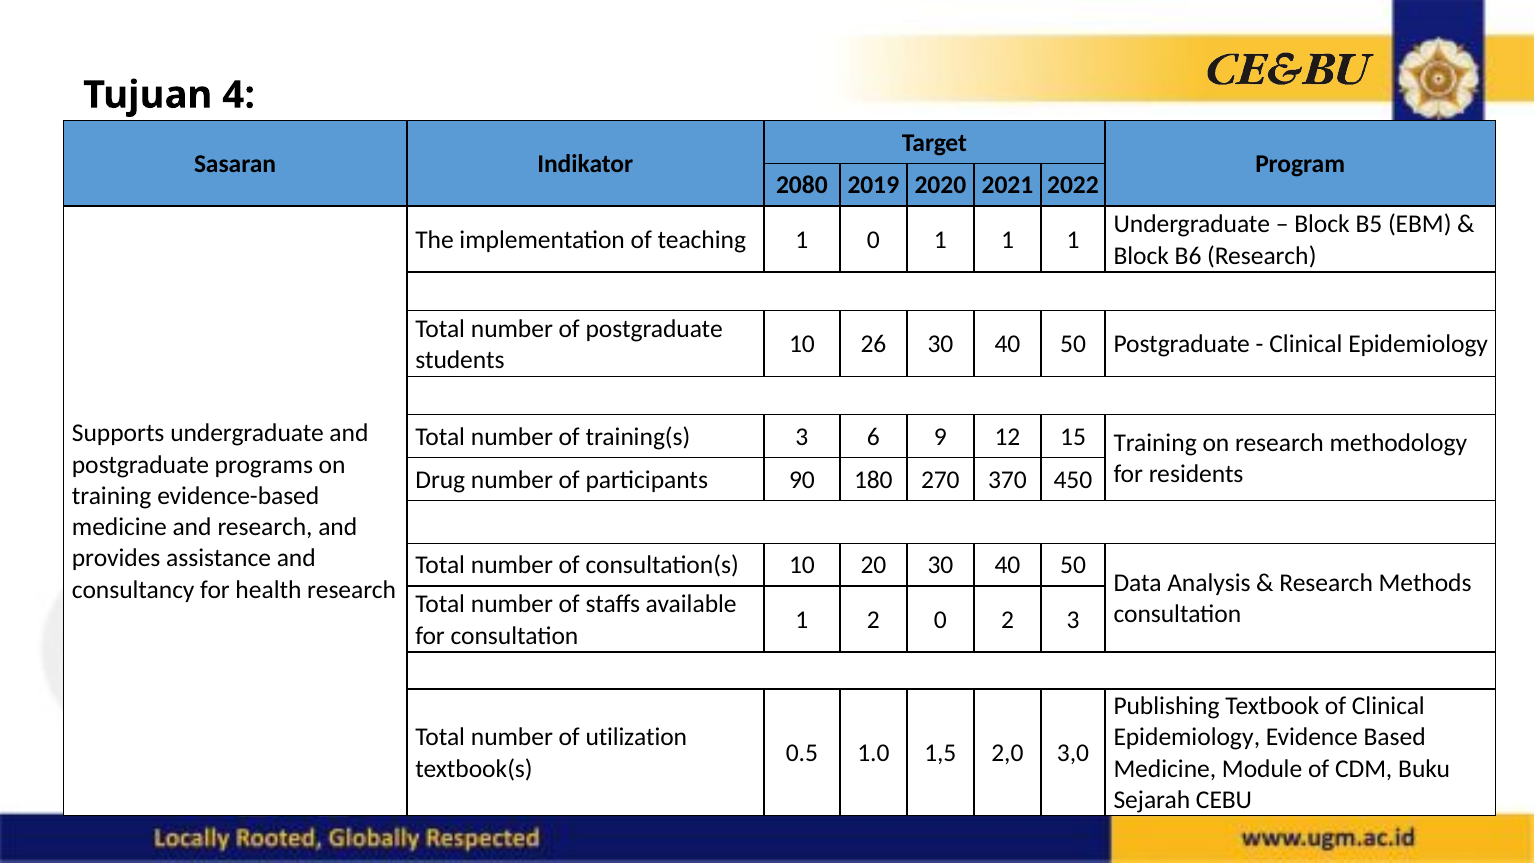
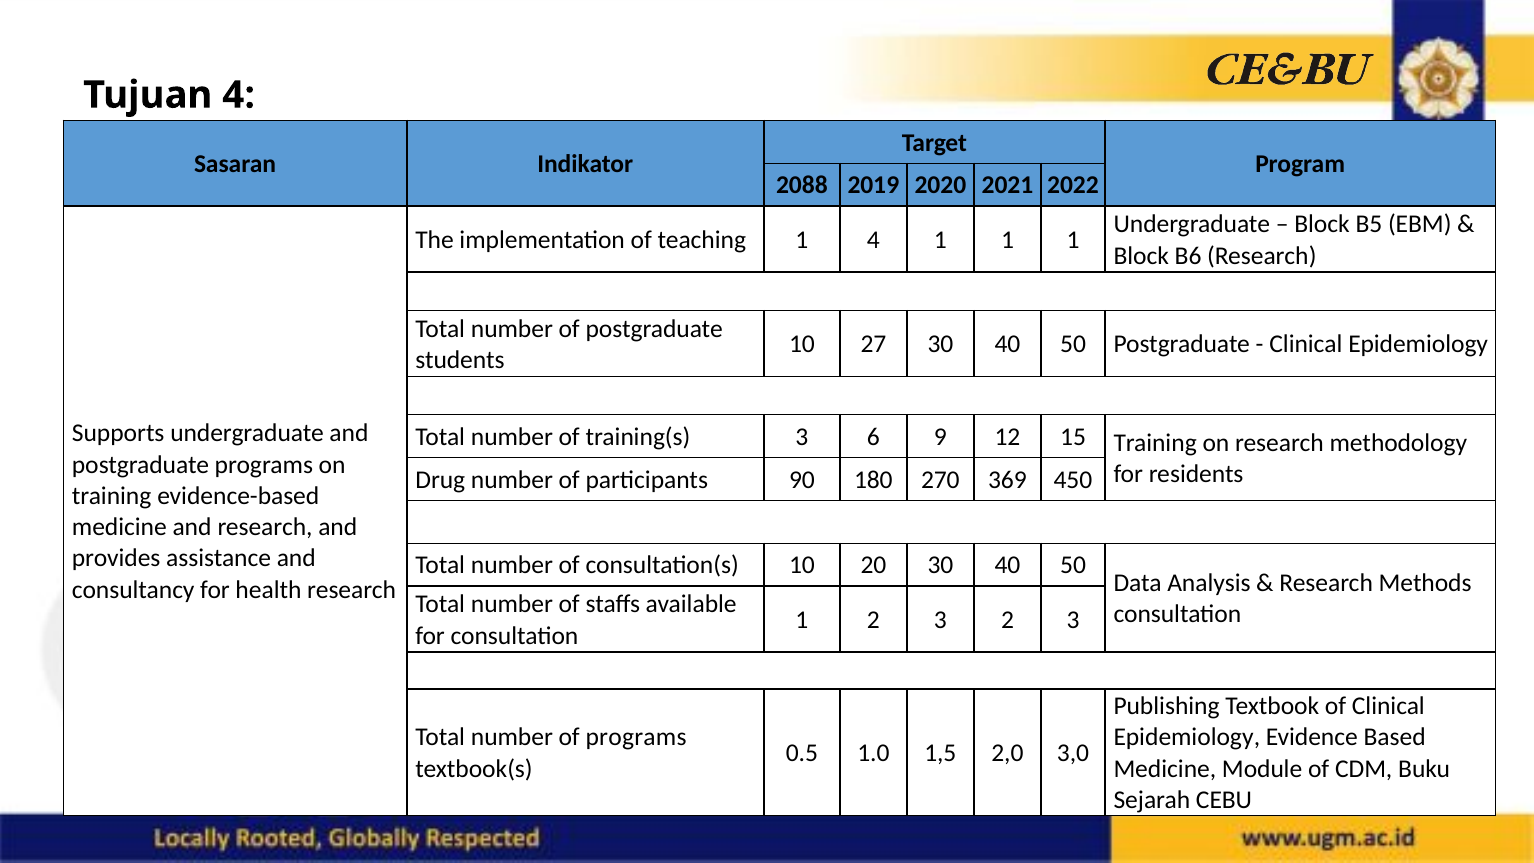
2080: 2080 -> 2088 (802, 186)
1 0: 0 -> 4 (873, 240)
26: 26 -> 27 (873, 344)
370: 370 -> 369 (1007, 480)
1 2 0: 0 -> 3 (940, 620)
of utilization: utilization -> programs (636, 737)
